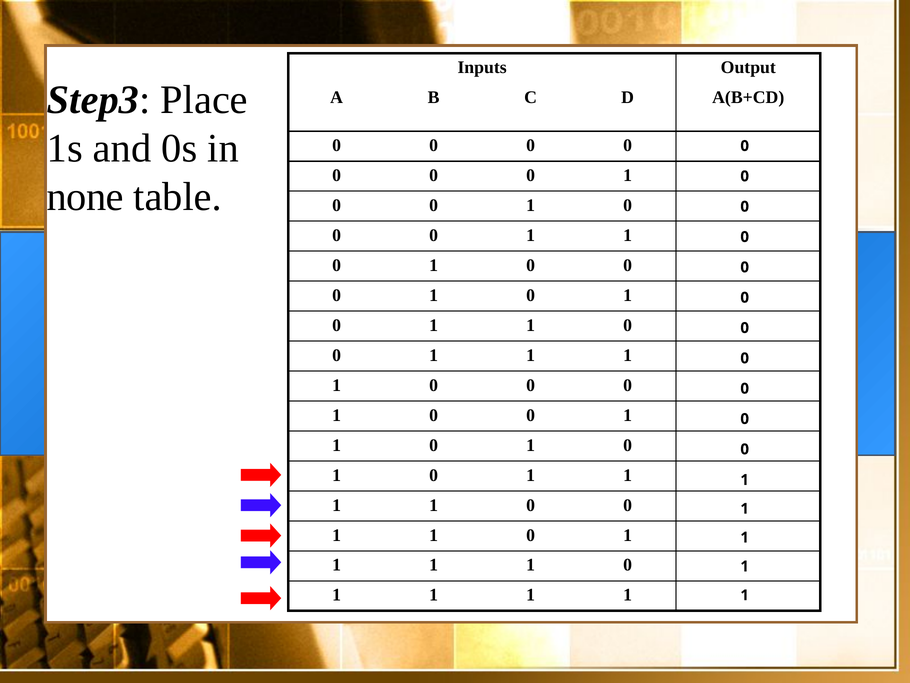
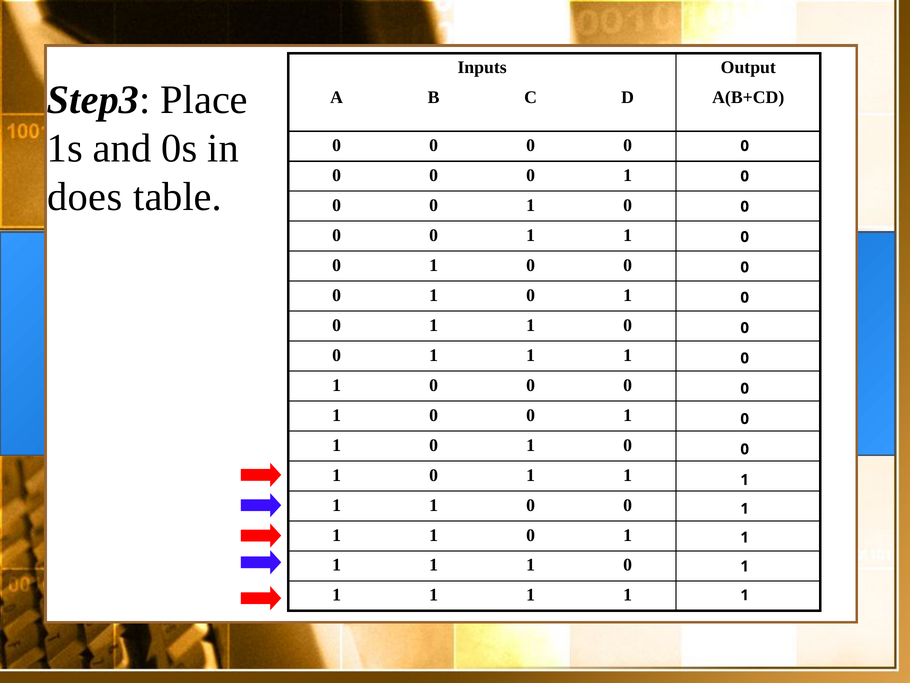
none: none -> does (85, 197)
